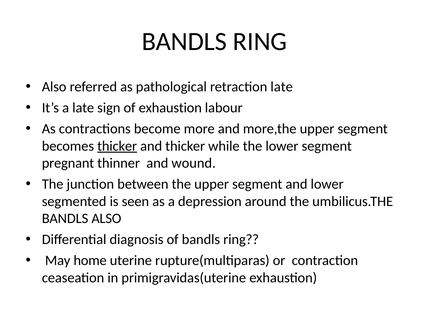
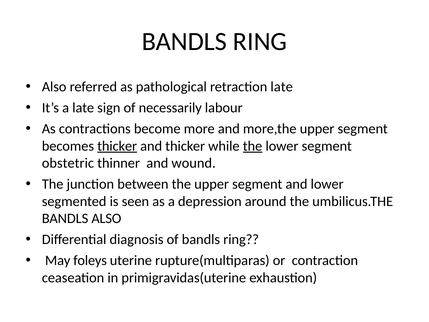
of exhaustion: exhaustion -> necessarily (170, 108)
the underline: none -> present (253, 146)
pregnant: pregnant -> obstetric (68, 163)
home: home -> foleys (90, 260)
